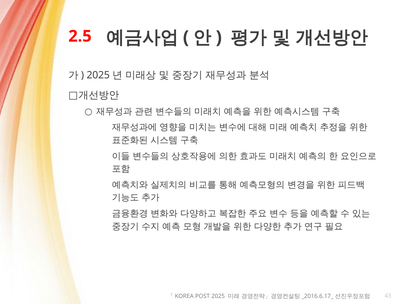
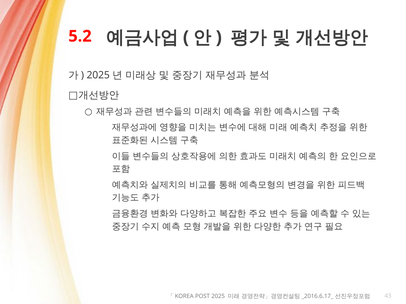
2.5: 2.5 -> 5.2 (80, 36)
